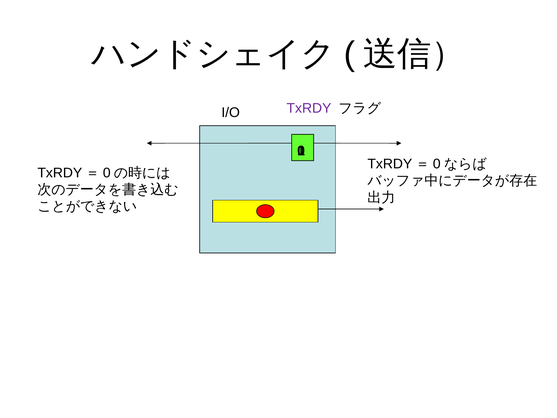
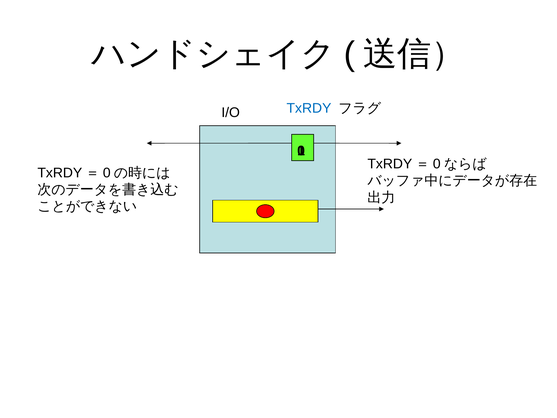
TxRDY colour: purple -> blue (309, 108)
